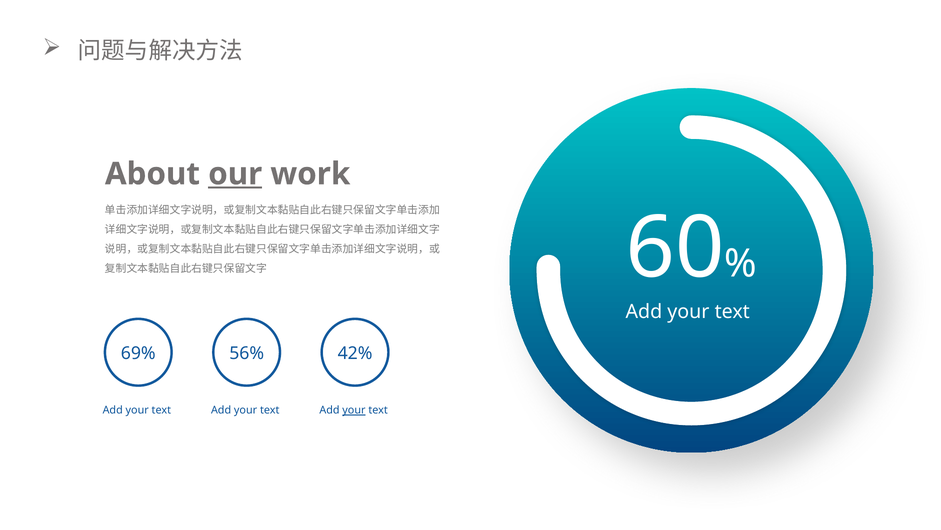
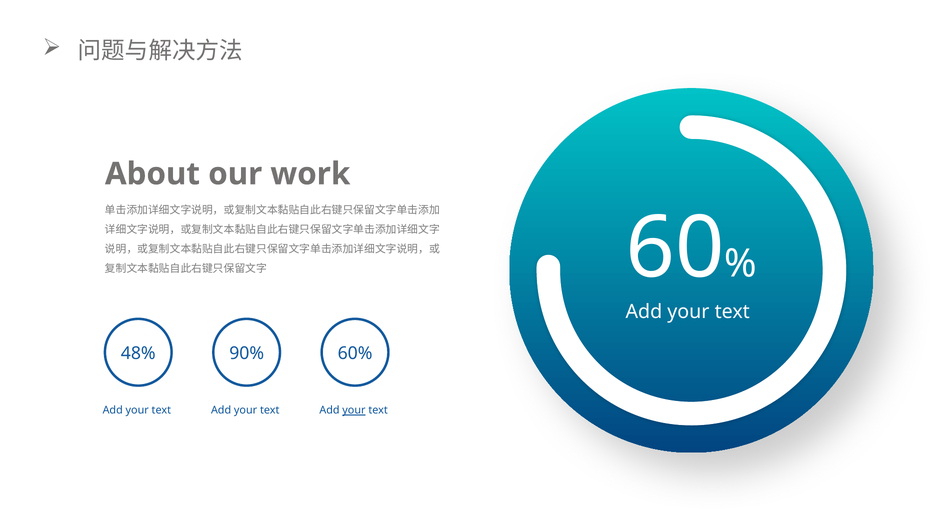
our underline: present -> none (235, 174)
69%: 69% -> 48% (138, 353)
56%: 56% -> 90% (247, 353)
42%: 42% -> 60% (355, 353)
